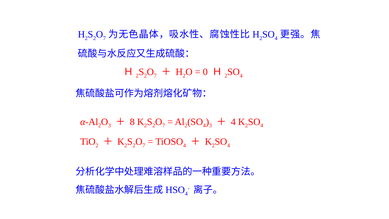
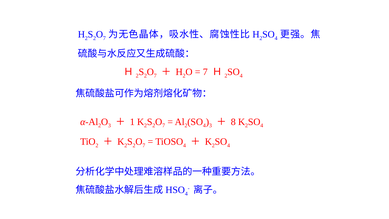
0: 0 -> 7 (205, 72)
8: 8 -> 1 (132, 122)
4: 4 -> 8 (233, 122)
